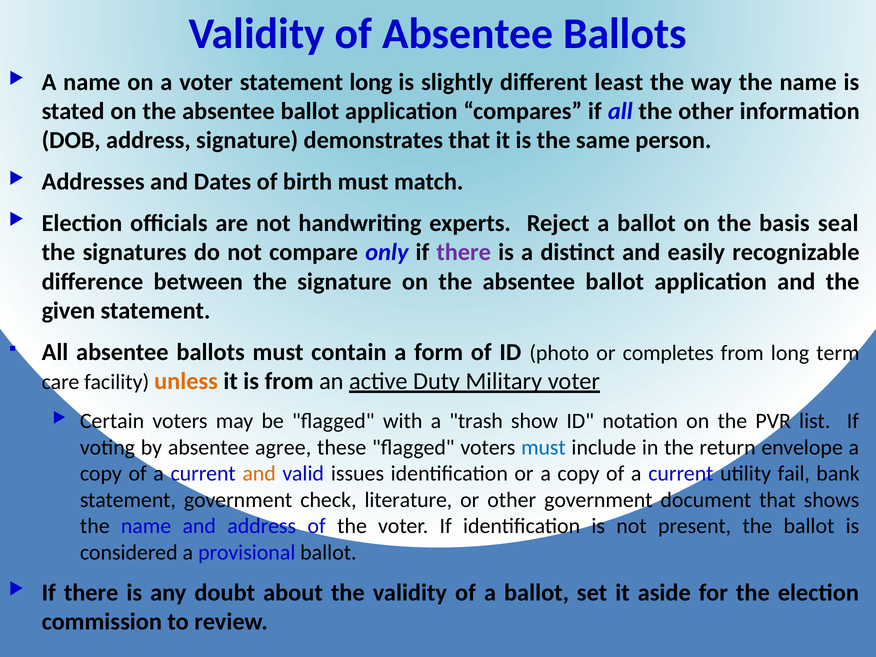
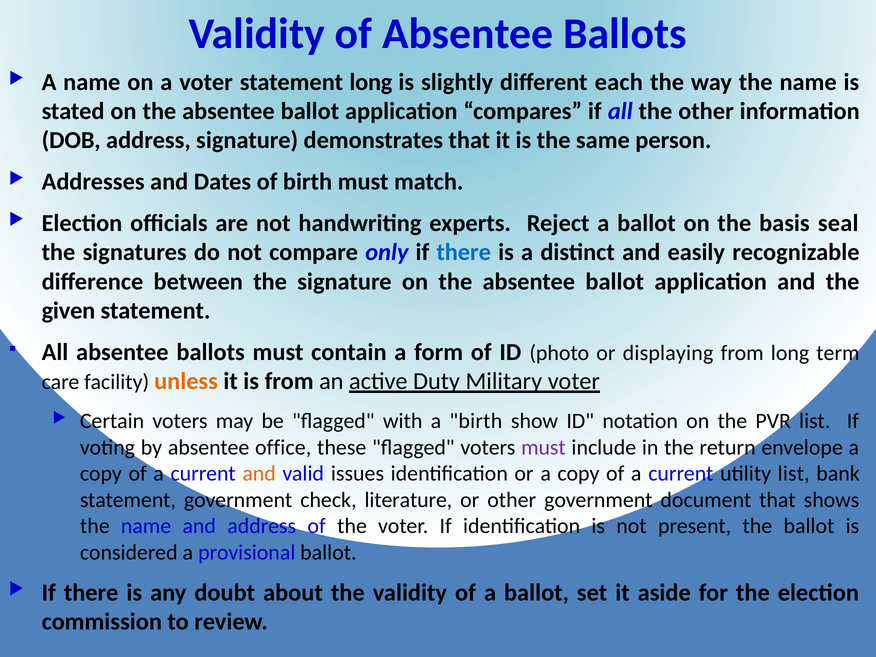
least: least -> each (619, 82)
there colour: purple -> blue (464, 252)
completes: completes -> displaying (668, 353)
a trash: trash -> birth (476, 421)
agree: agree -> office (283, 447)
must colour: blue -> purple (543, 447)
utility fail: fail -> list (794, 474)
